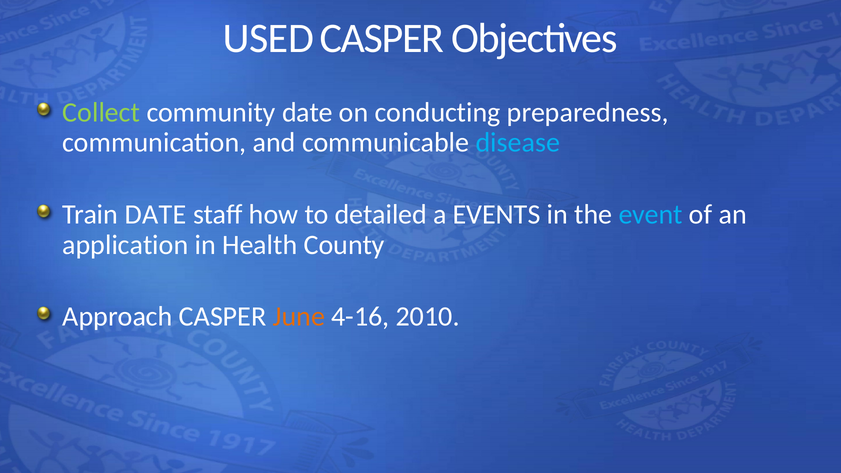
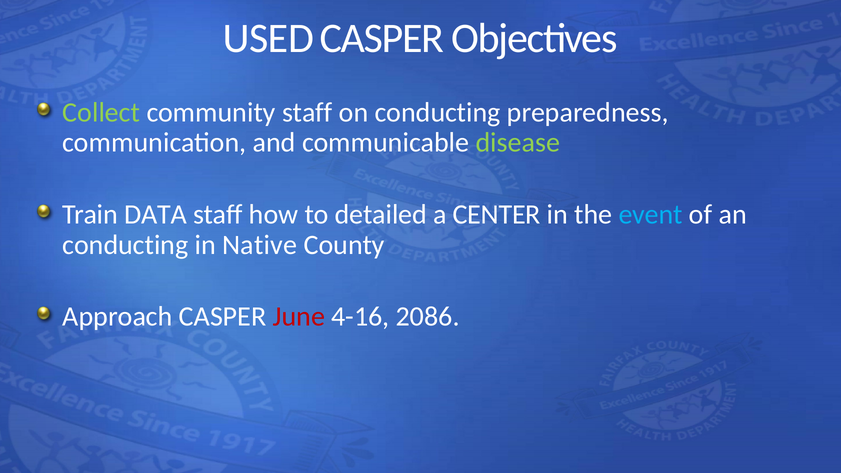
community date: date -> staff (307, 112)
disease colour: light blue -> light green (518, 143)
Train DATE: DATE -> DATA (156, 215)
EVENTS: EVENTS -> CENTER (497, 215)
application: application -> conducting (125, 245)
Health: Health -> Native (260, 245)
June colour: orange -> red (299, 317)
2010: 2010 -> 2086 (428, 317)
